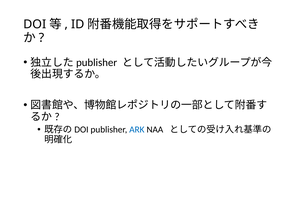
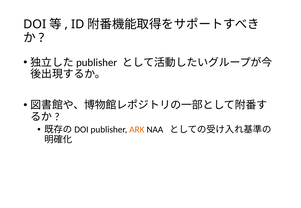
ARK colour: blue -> orange (137, 130)
